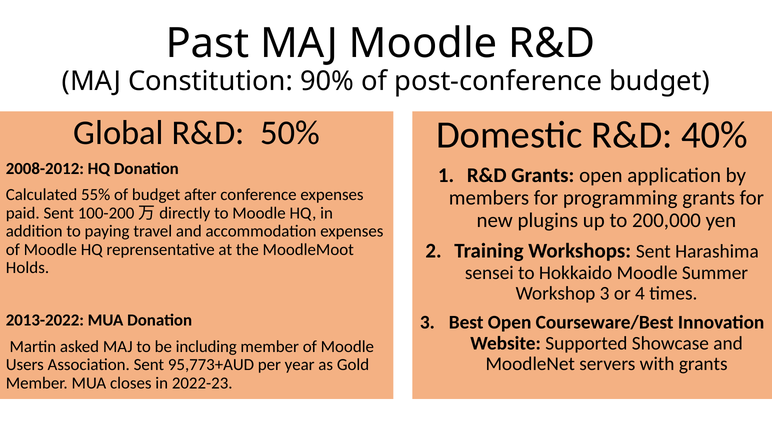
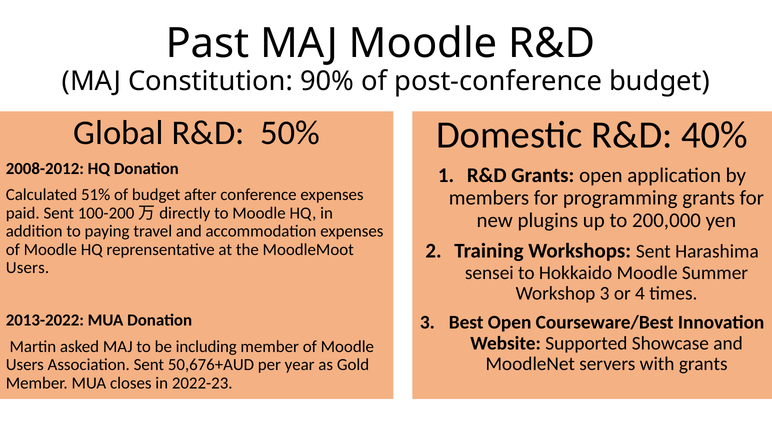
55%: 55% -> 51% (96, 195)
Holds: Holds -> Users (27, 268)
95,773+AUD: 95,773+AUD -> 50,676+AUD (211, 365)
